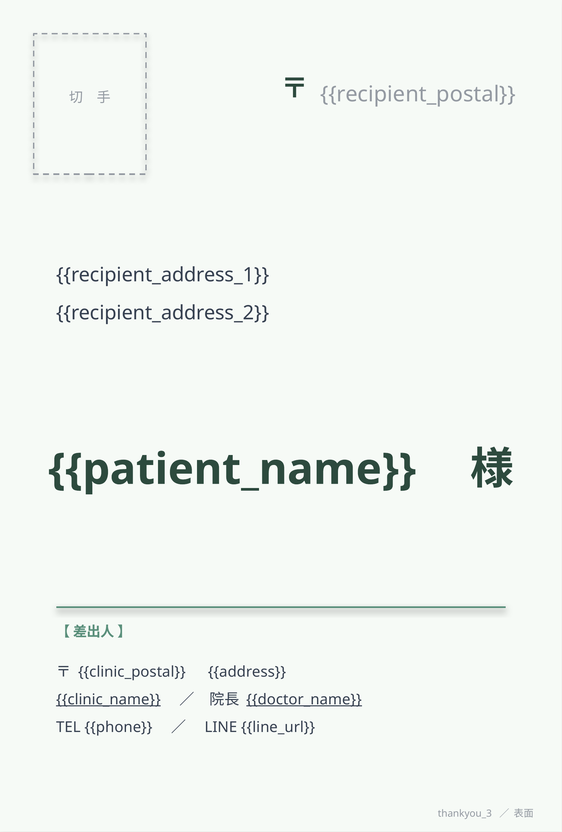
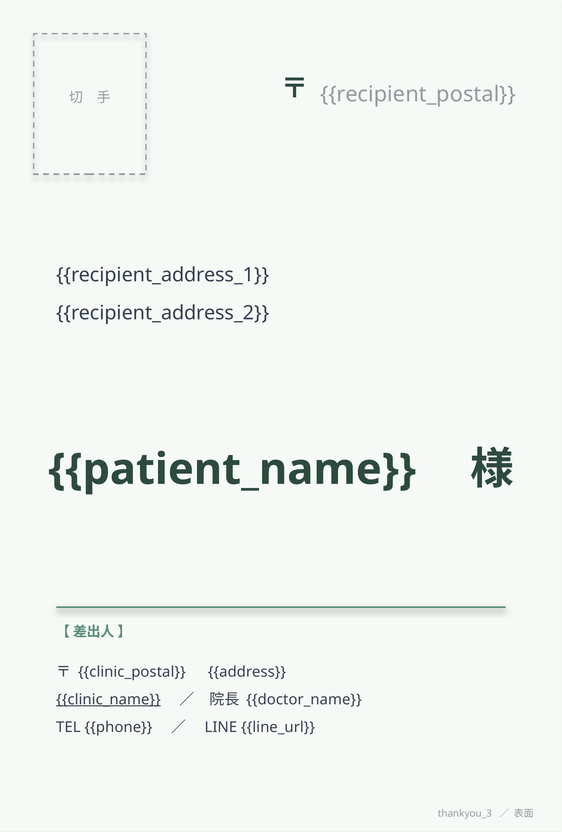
doctor_name underline: present -> none (304, 699)
